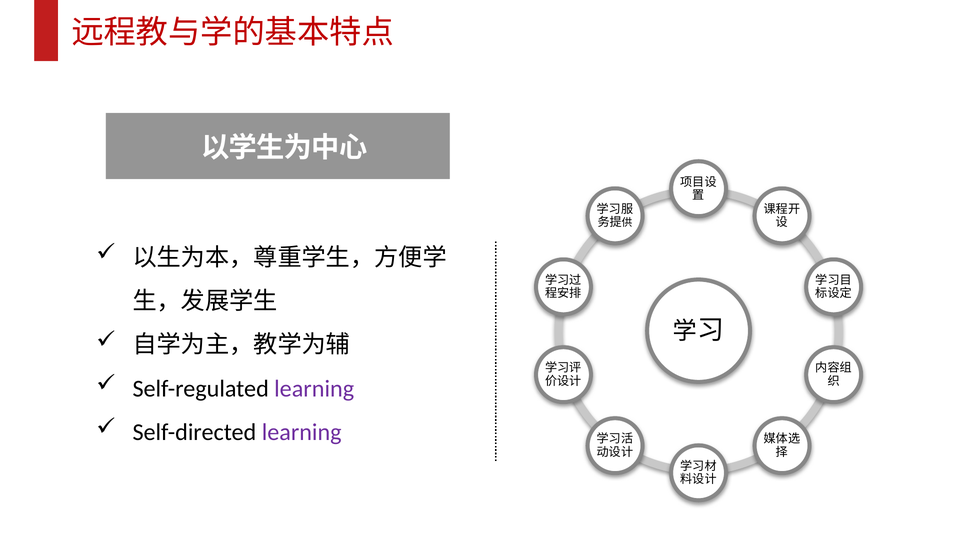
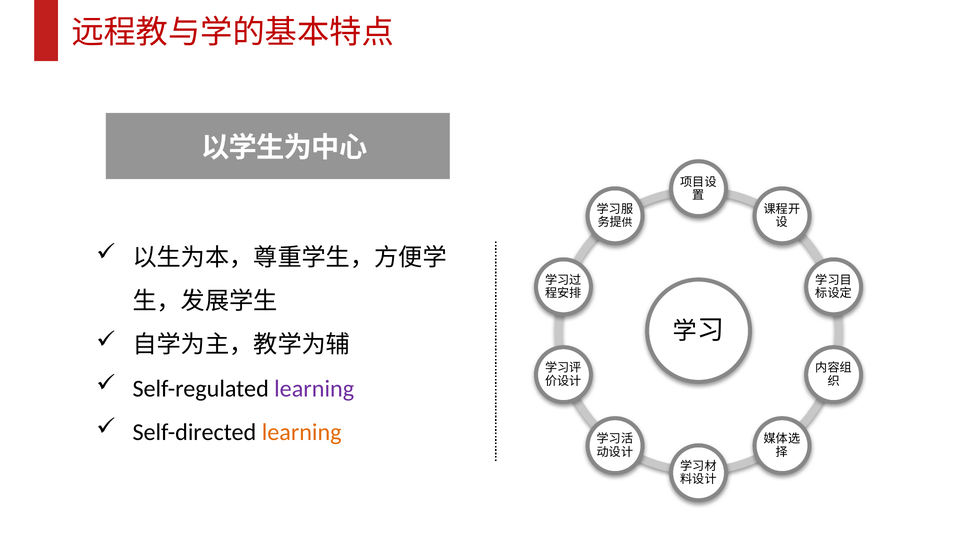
learning colour: purple -> orange (302, 432)
